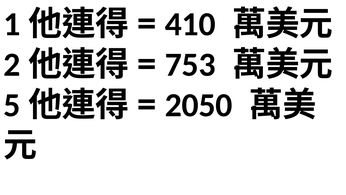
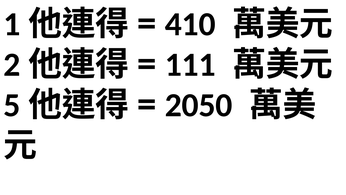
753: 753 -> 111 (190, 65)
